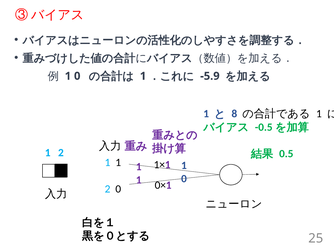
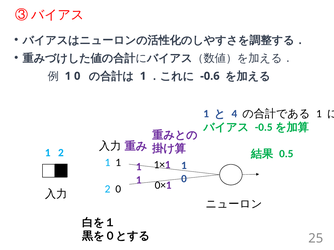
-5.9: -5.9 -> -0.6 (210, 76)
8: 8 -> 4 (234, 114)
